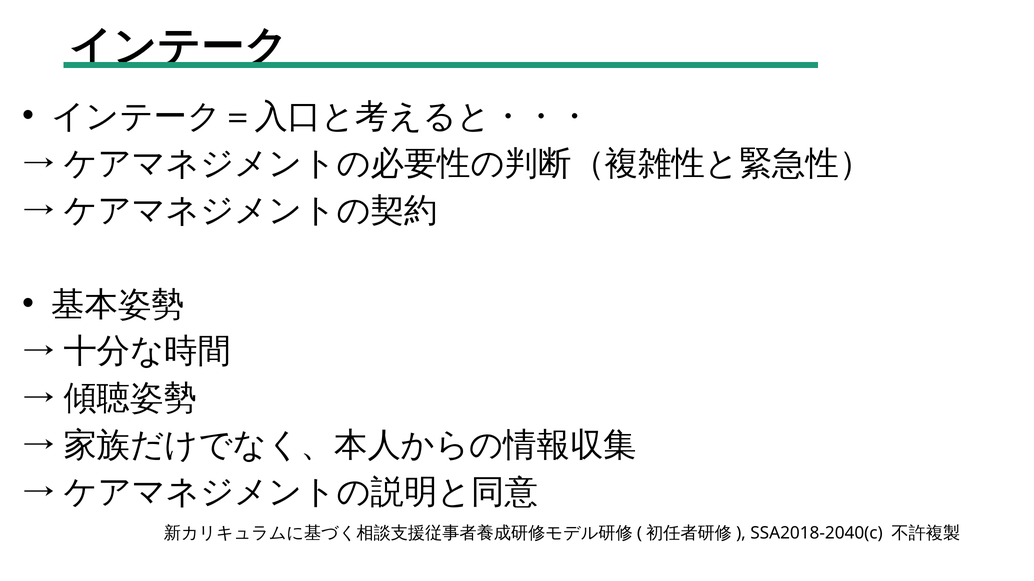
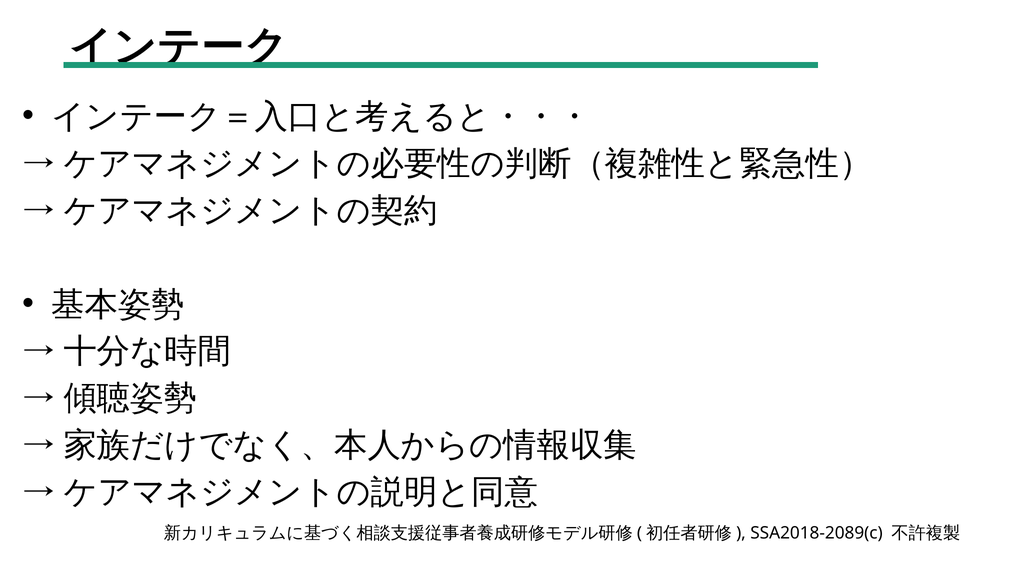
SSA2018-2040(c: SSA2018-2040(c -> SSA2018-2089(c (817, 534)
